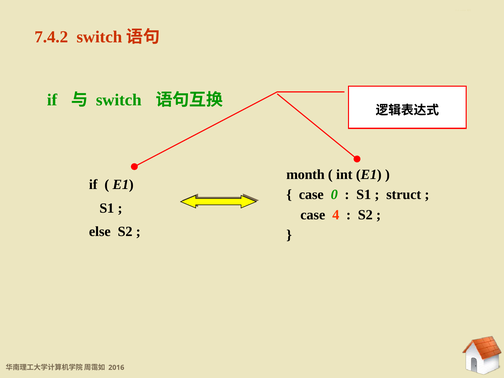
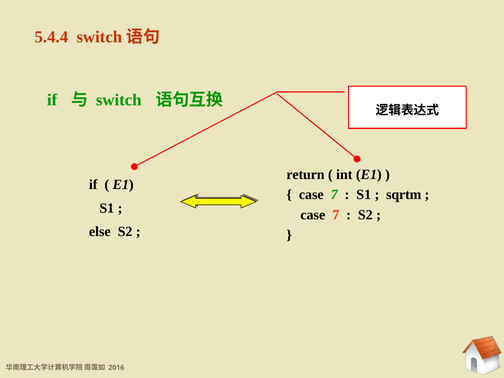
7.4.2: 7.4.2 -> 5.4.4 (51, 37)
month: month -> return (305, 174)
0: 0 -> 7 (334, 195)
struct: struct -> sqrtm (404, 195)
4: 4 -> 7 (336, 215)
